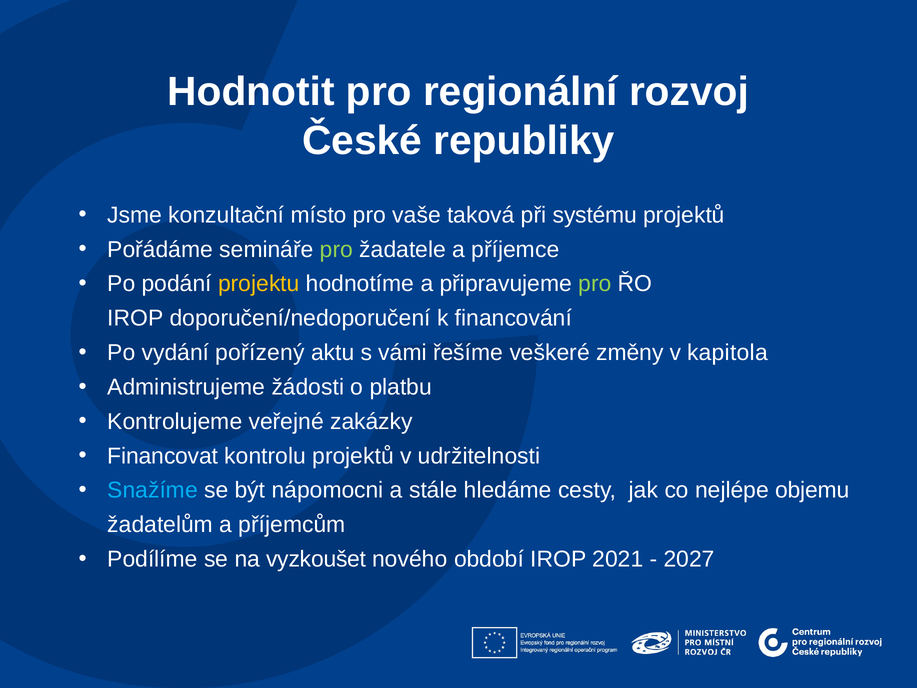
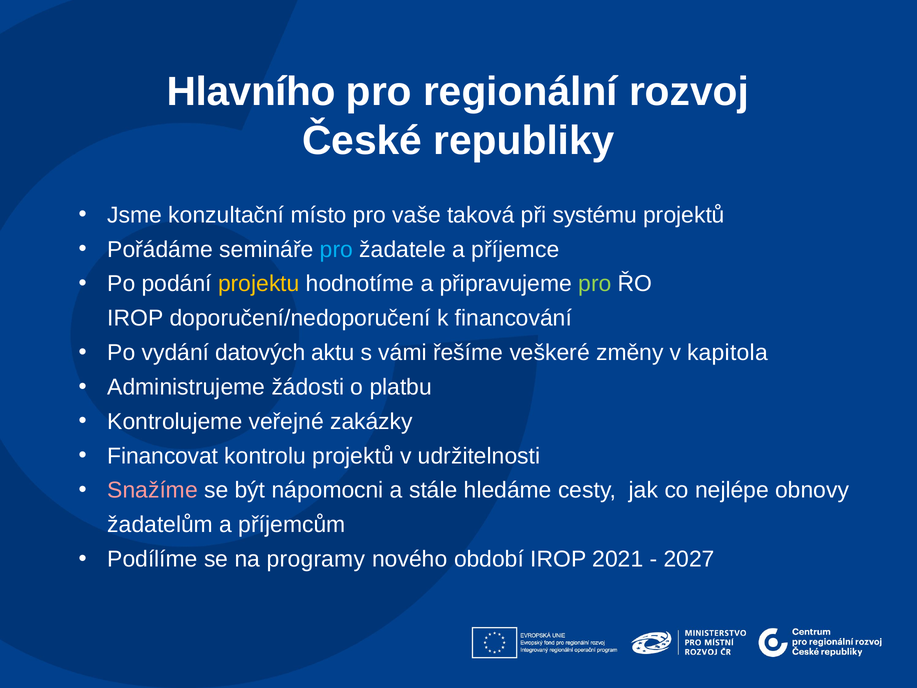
Hodnotit: Hodnotit -> Hlavního (251, 92)
pro colour: light green -> light blue (337, 249)
pořízený: pořízený -> datových (260, 353)
Snažíme colour: light blue -> pink (153, 490)
objemu: objemu -> obnovy (812, 490)
vyzkoušet: vyzkoušet -> programy (316, 559)
